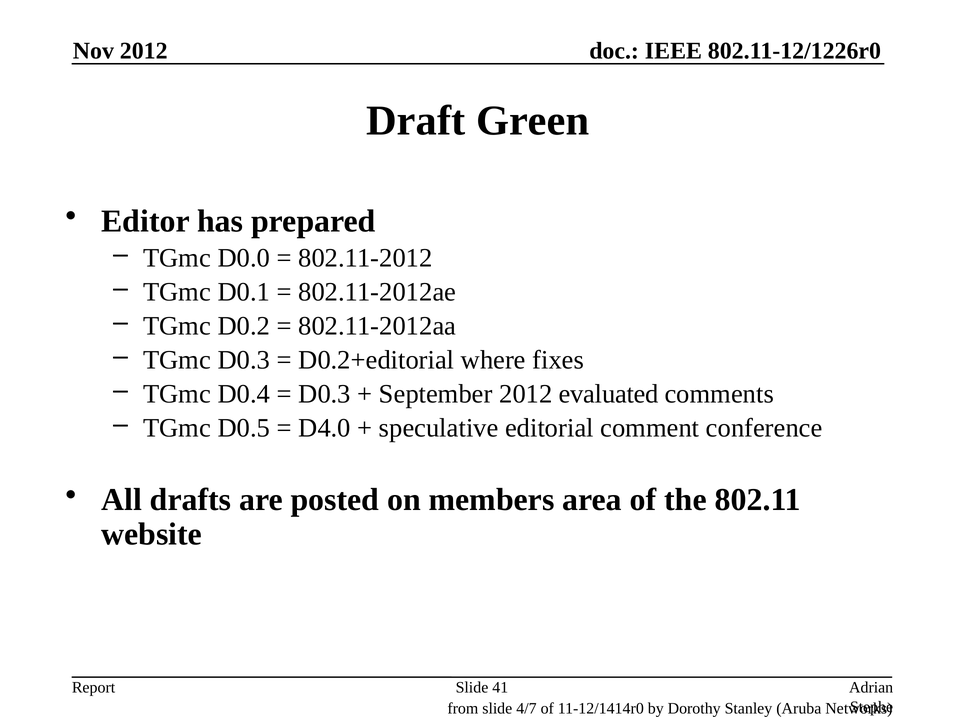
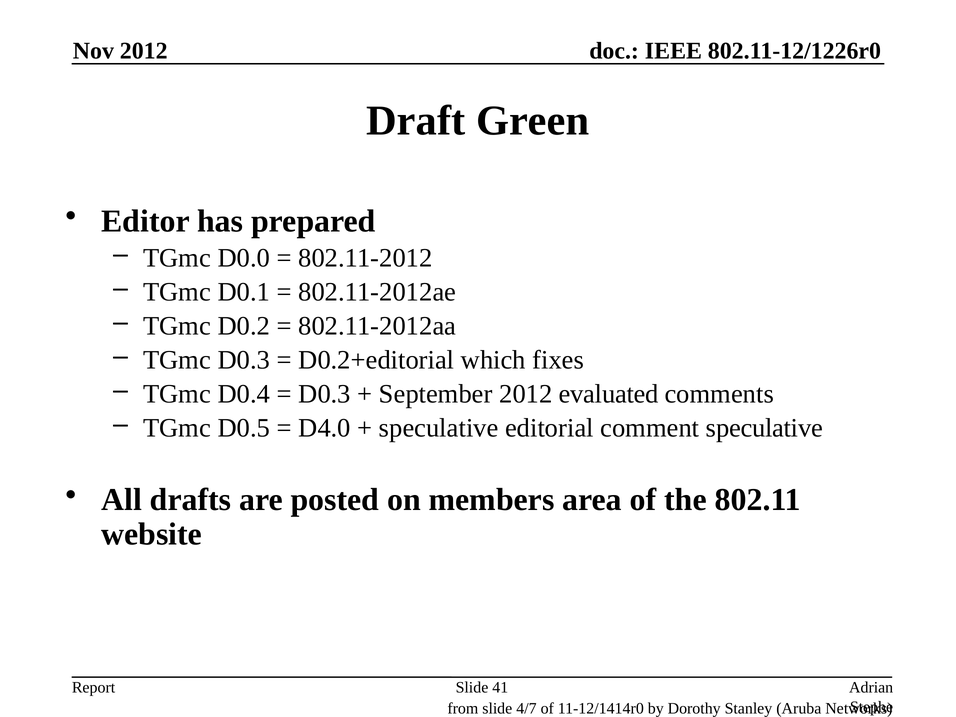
where: where -> which (493, 360)
comment conference: conference -> speculative (764, 428)
